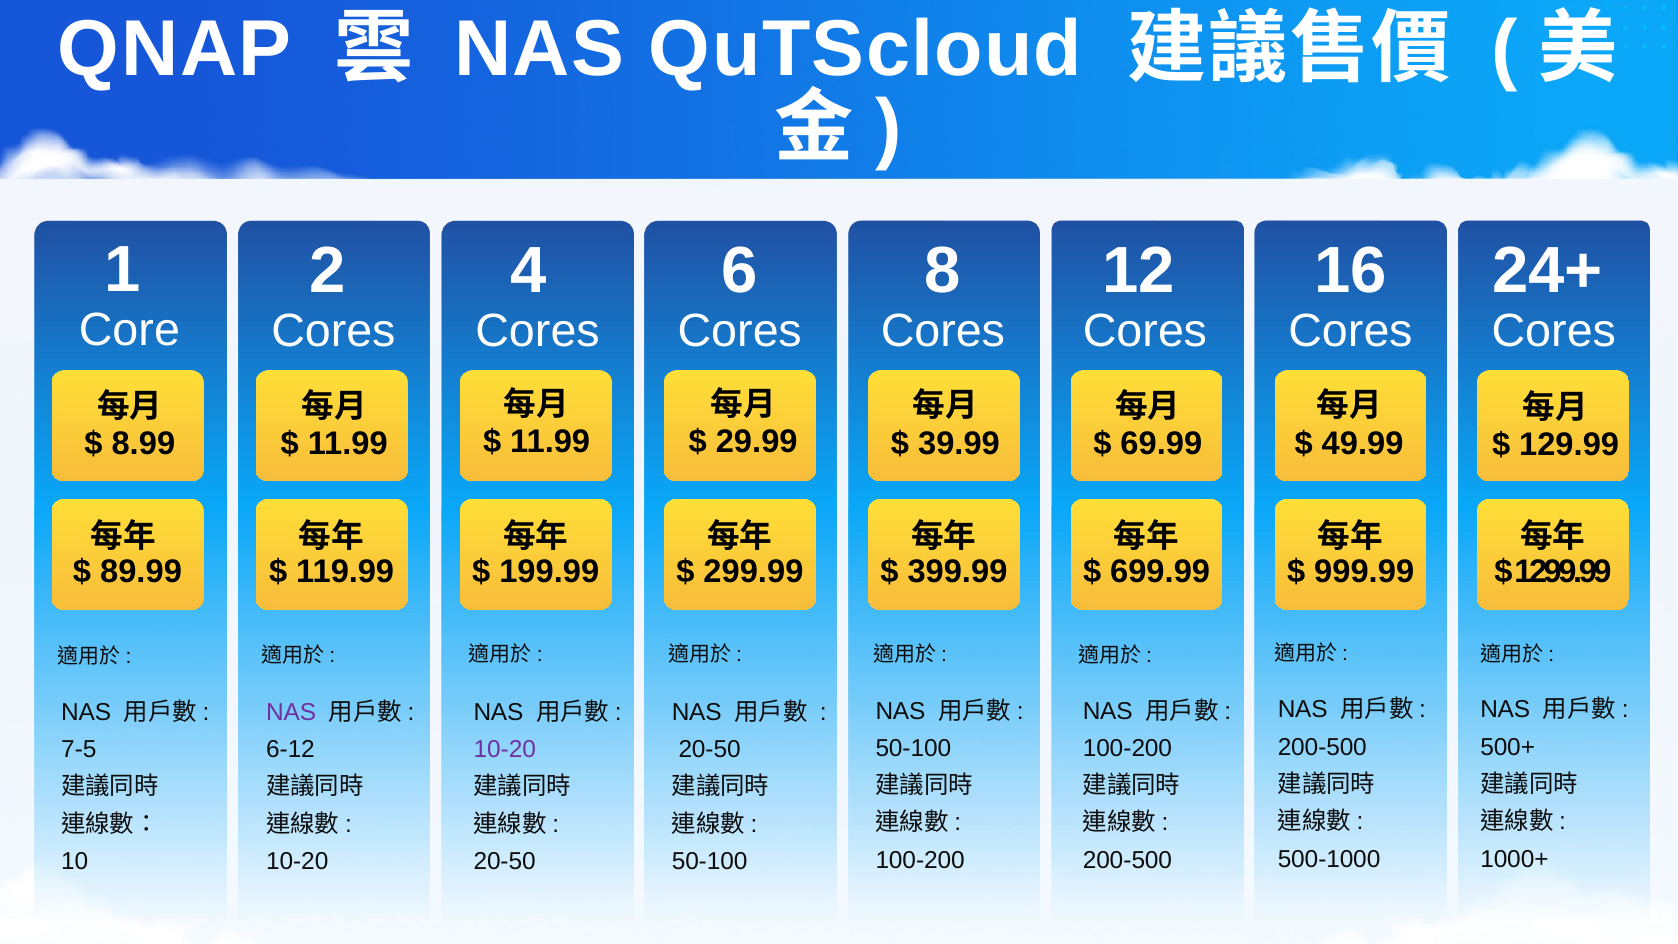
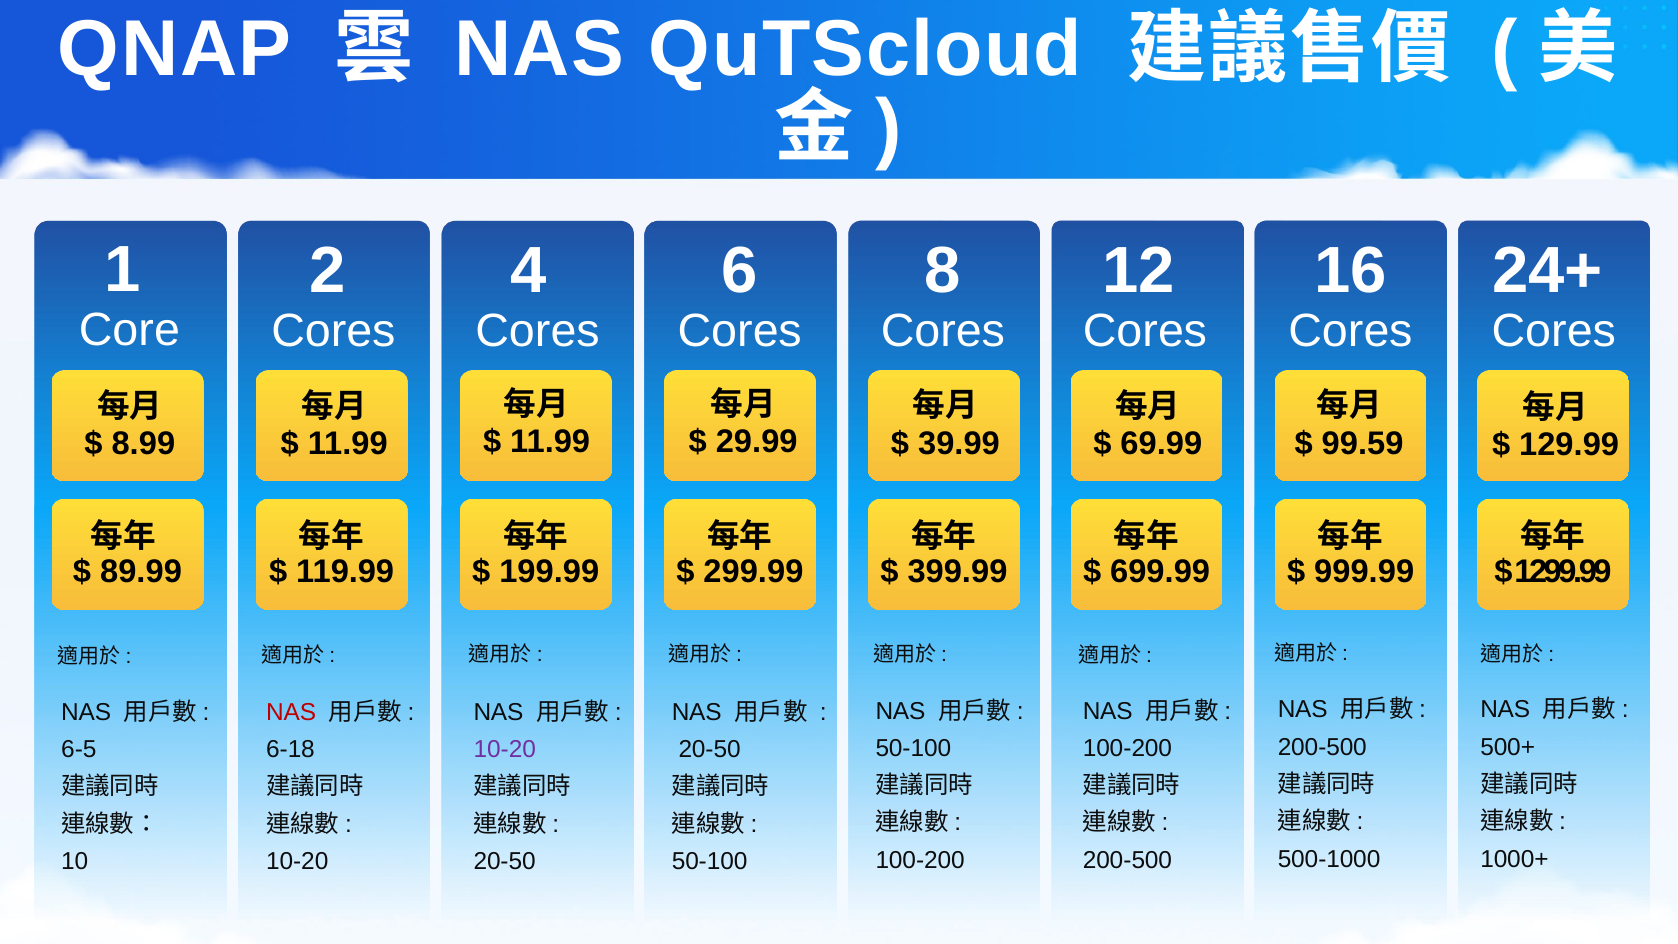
49.99: 49.99 -> 99.59 (1363, 443)
NAS colour: purple -> red (291, 712)
7-5: 7-5 -> 6-5 (79, 749)
6-12: 6-12 -> 6-18 (291, 749)
